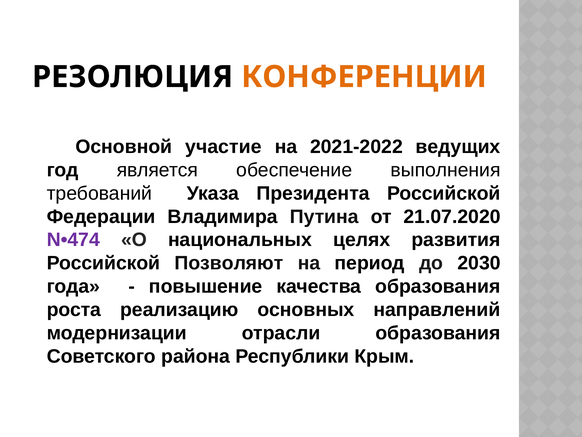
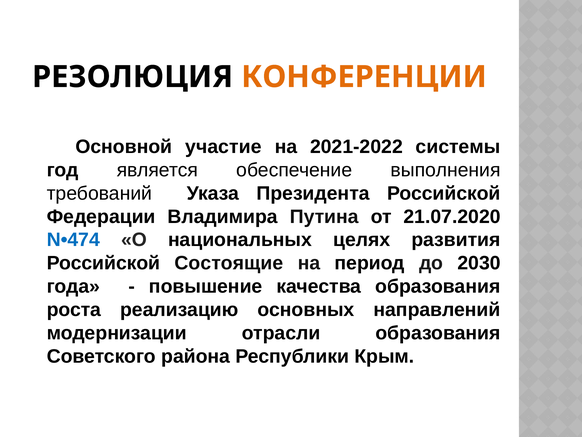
ведущих: ведущих -> системы (458, 147)
N•474 colour: purple -> blue (73, 240)
Позволяют: Позволяют -> Состоящие (229, 263)
